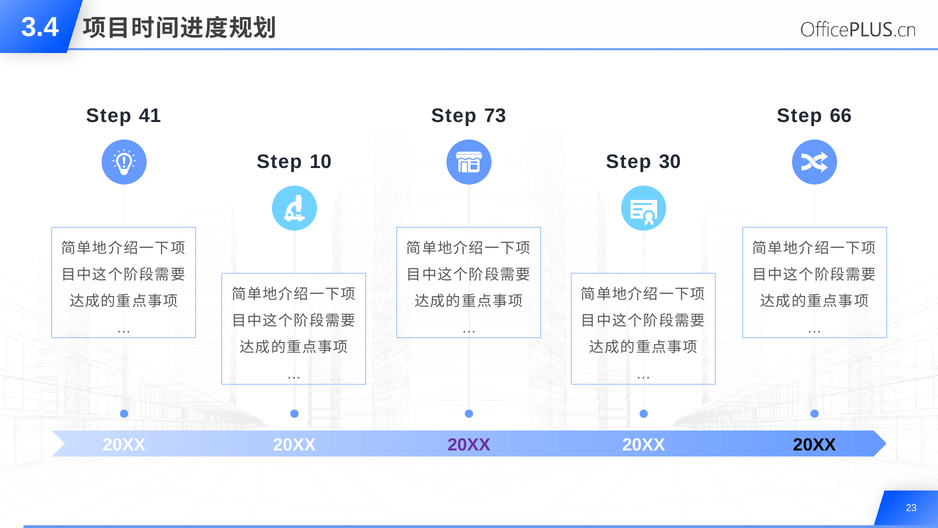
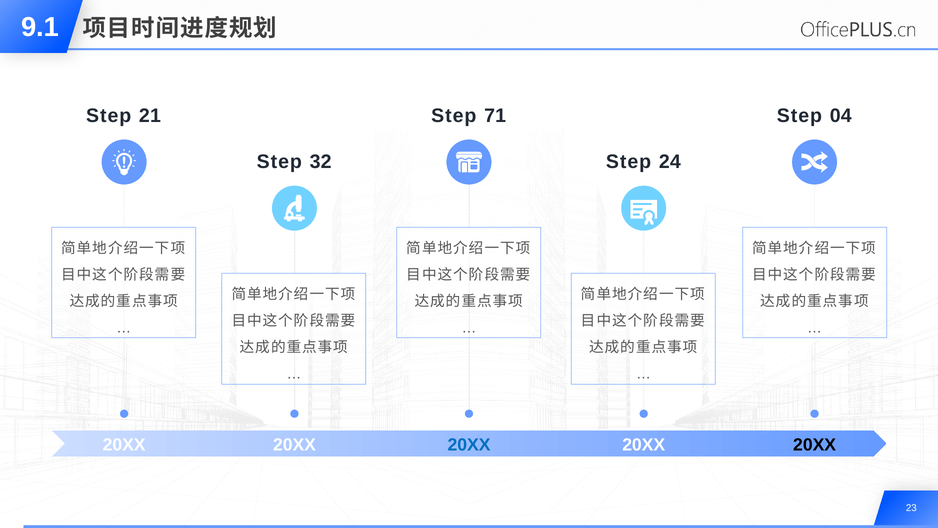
3.4: 3.4 -> 9.1 (40, 27)
41: 41 -> 21 (150, 115)
73: 73 -> 71 (495, 115)
66: 66 -> 04 (841, 115)
10: 10 -> 32 (321, 162)
30: 30 -> 24 (670, 162)
20XX colour: purple -> blue (469, 444)
